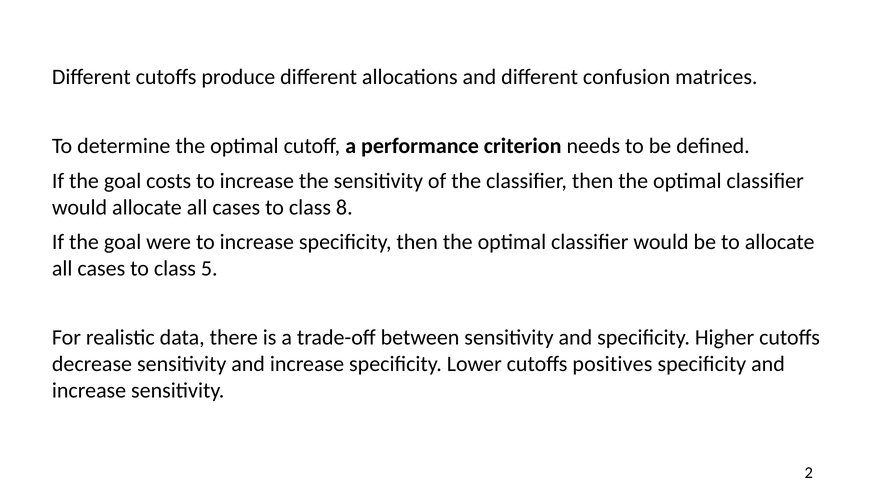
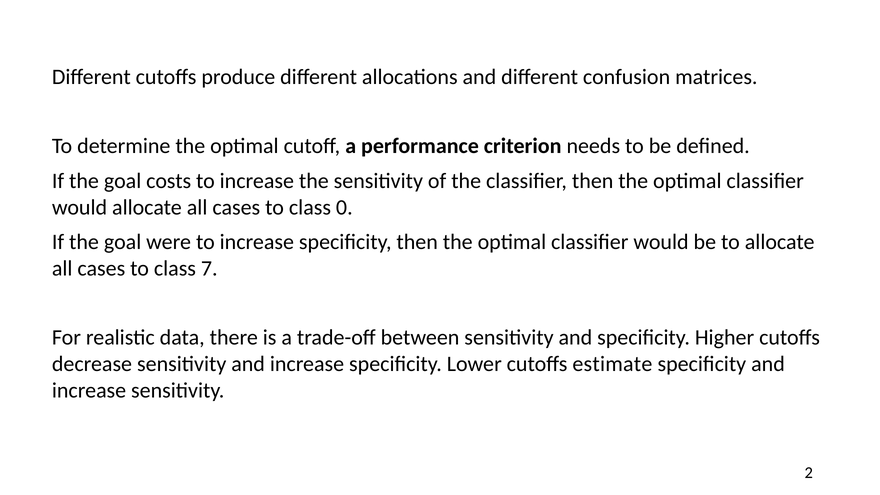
8: 8 -> 0 (344, 207)
5: 5 -> 7 (209, 268)
positives: positives -> estimate (612, 364)
